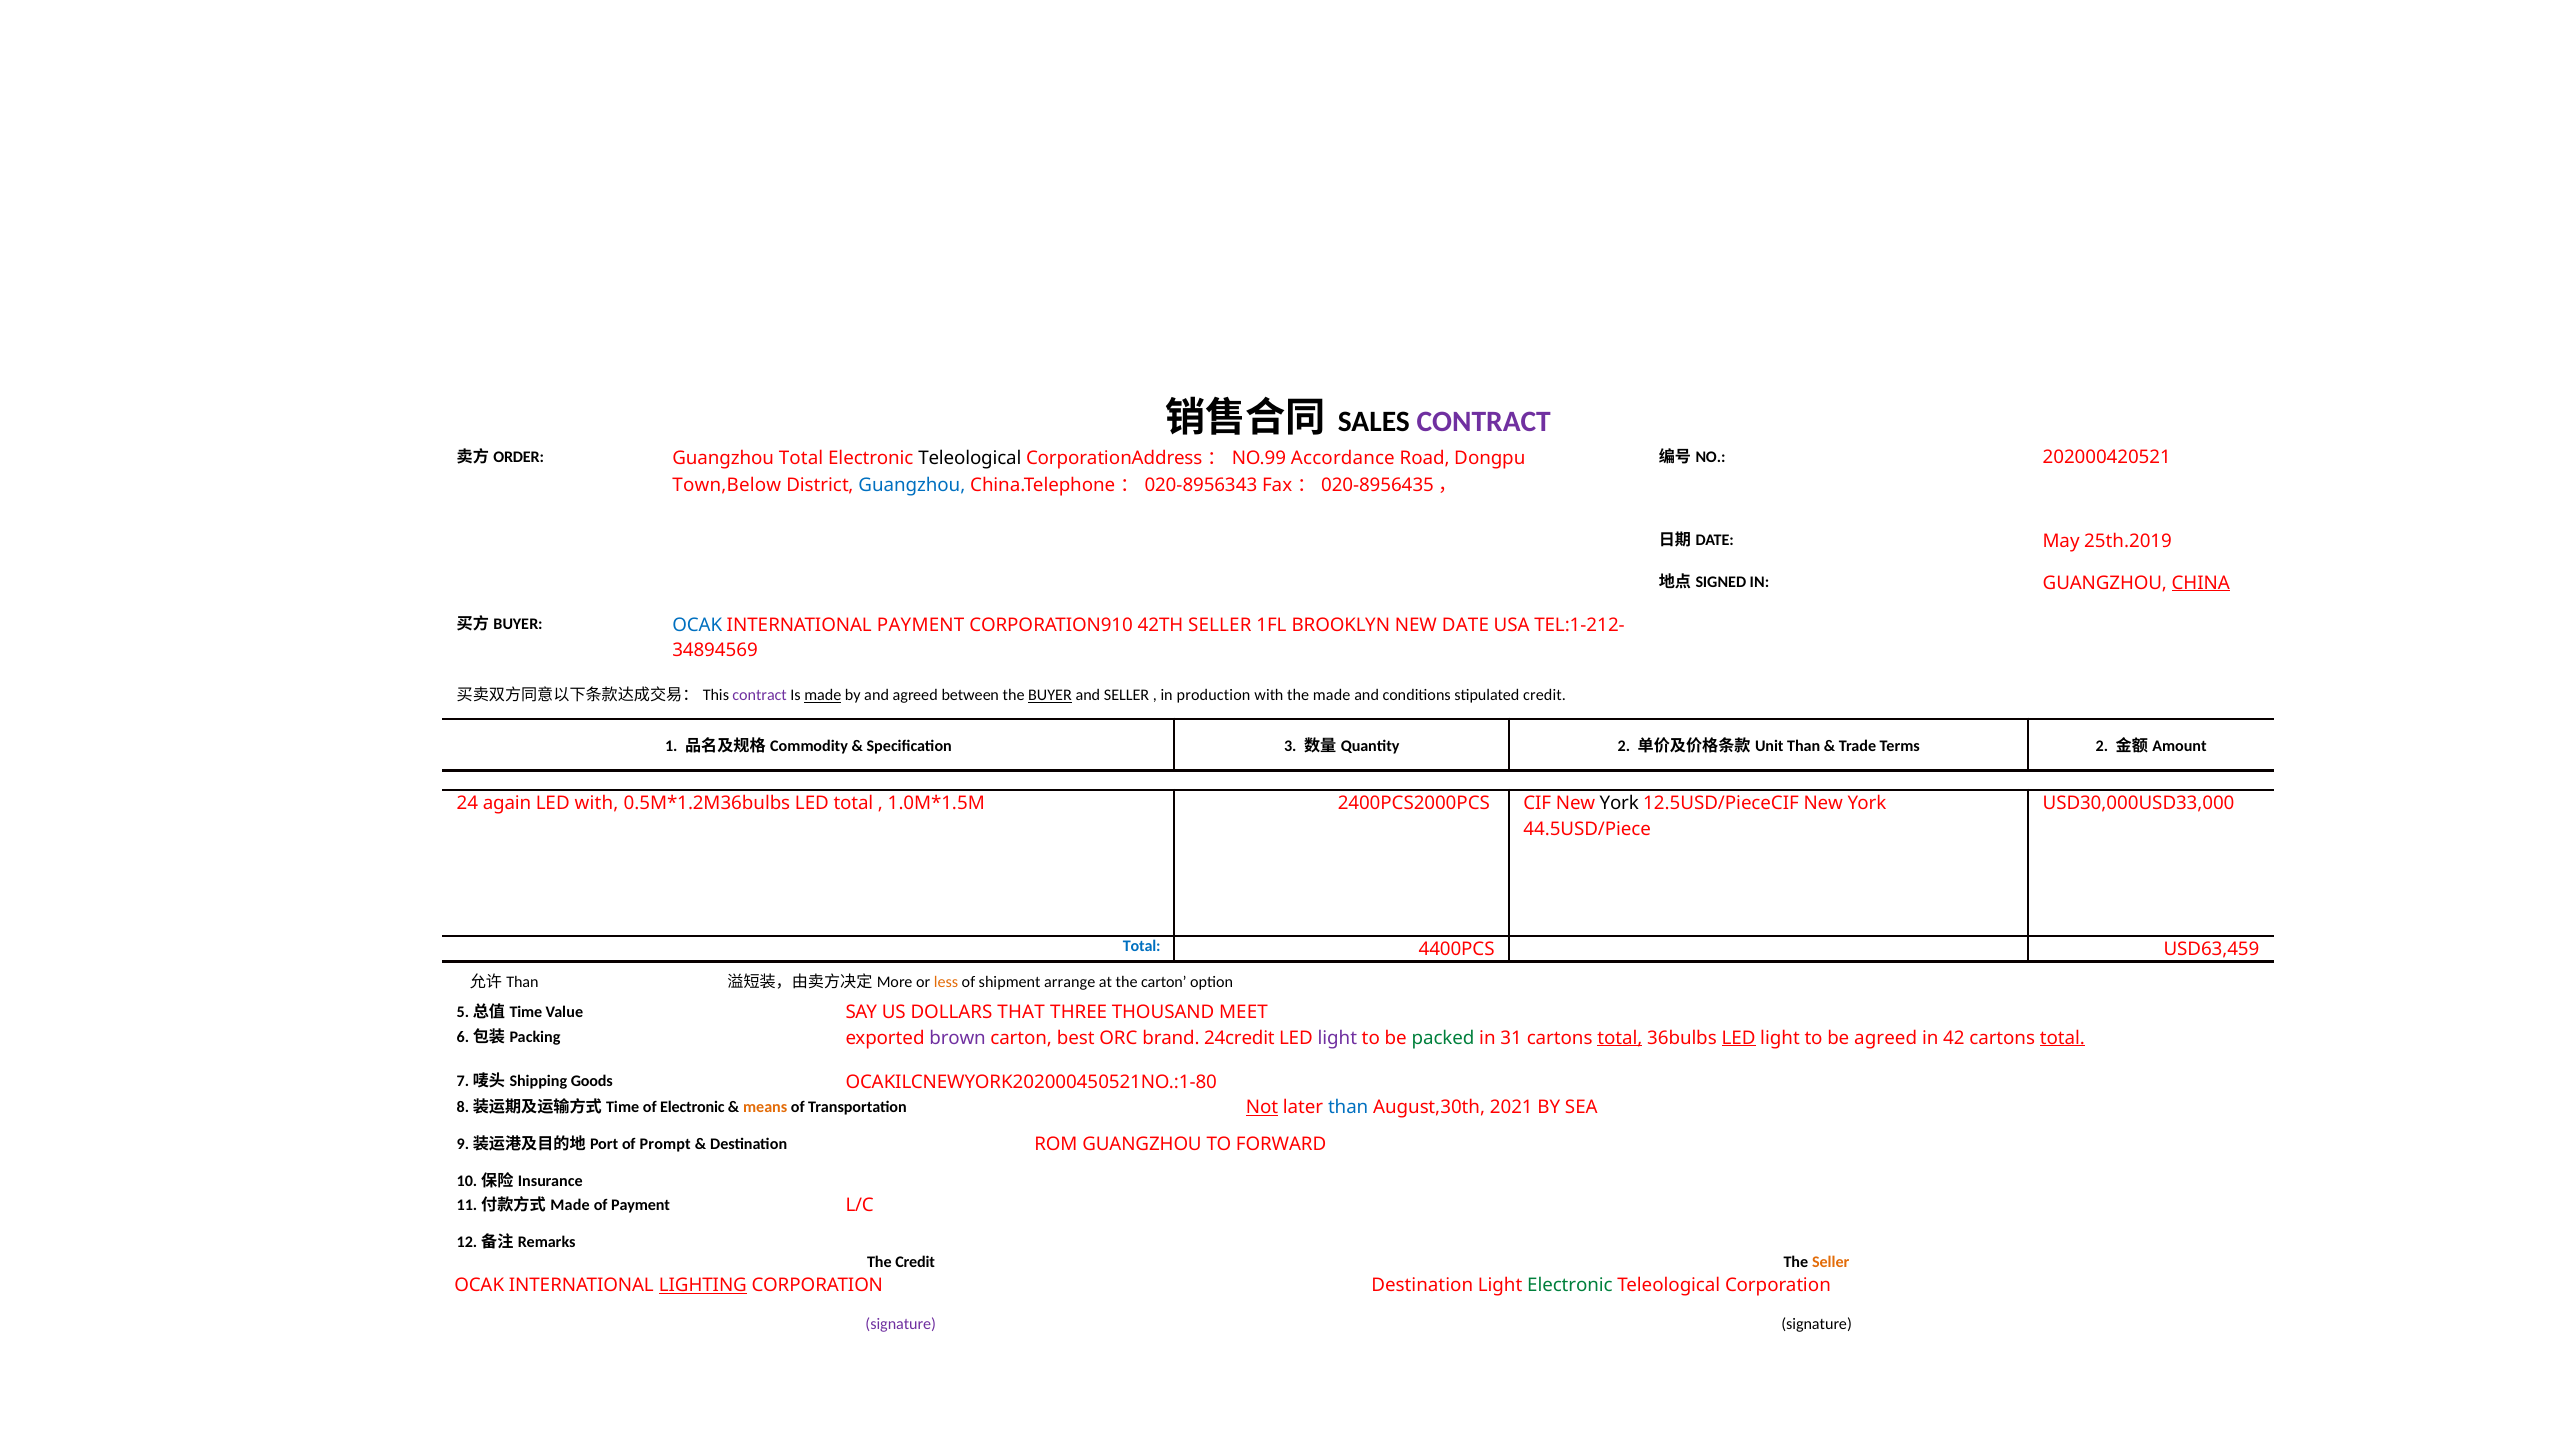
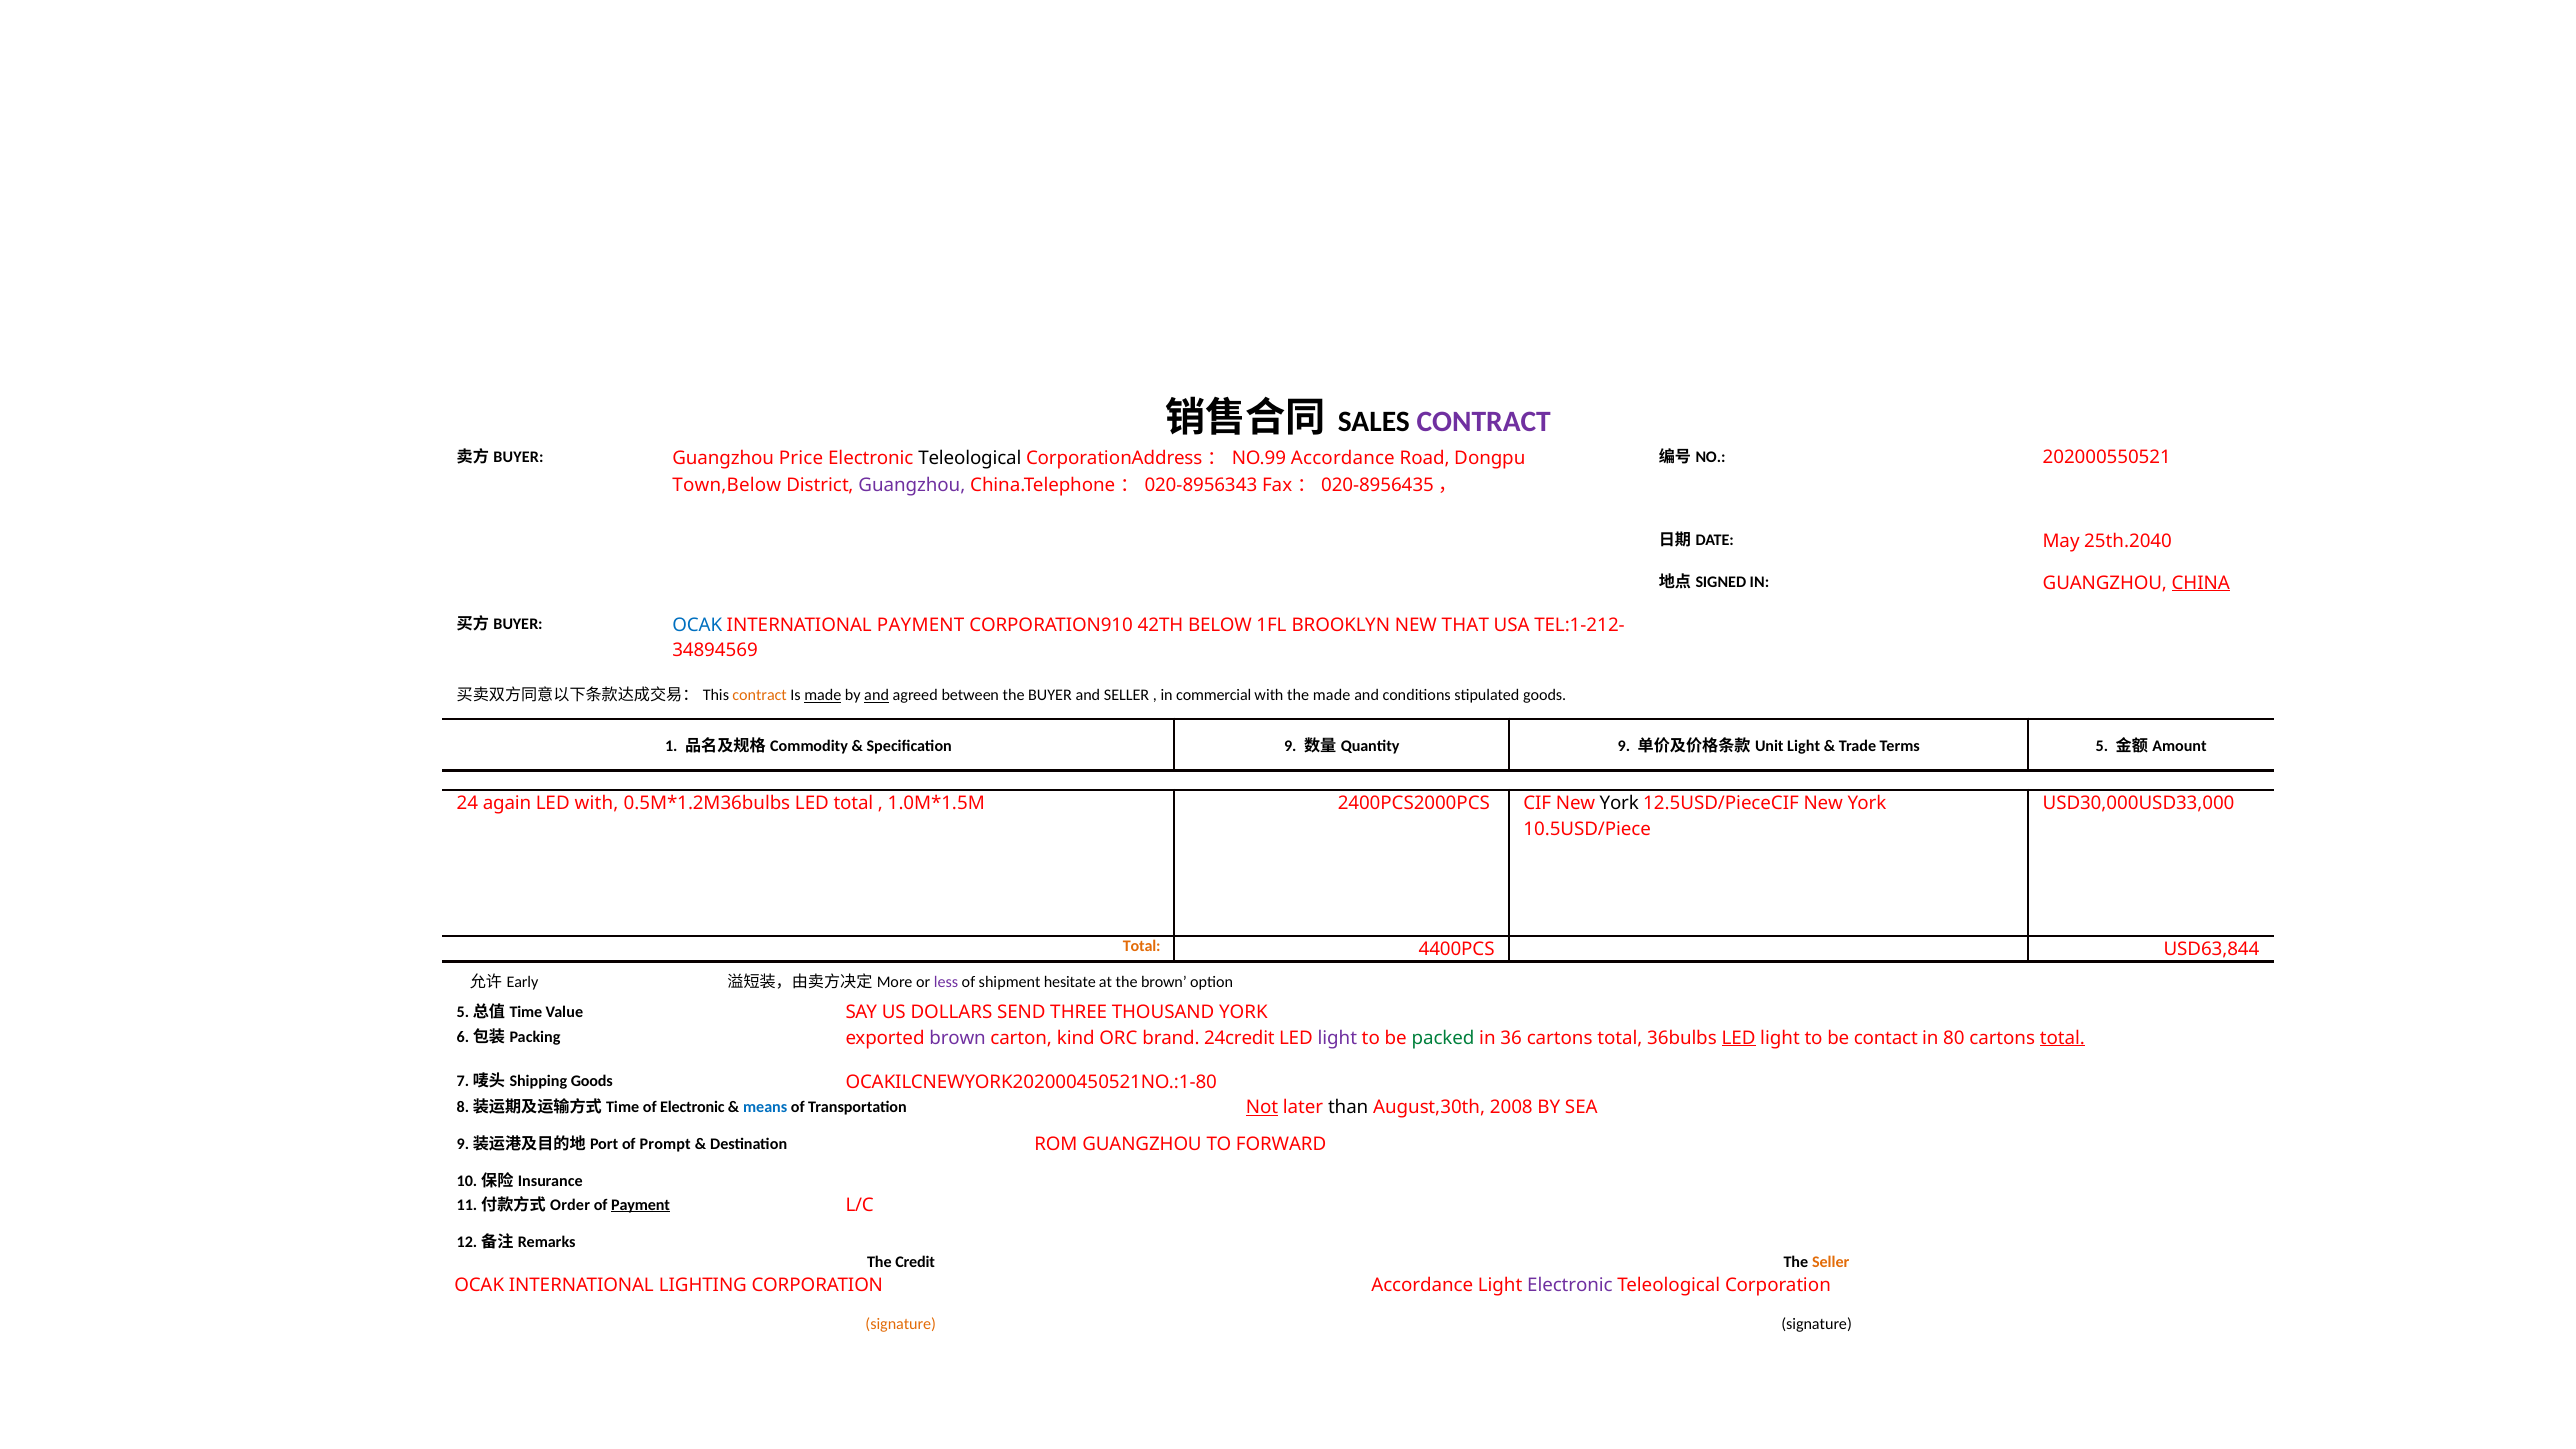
ORDER: ORDER -> BUYER (519, 457)
Guangzhou Total: Total -> Price (801, 459)
202000420521: 202000420521 -> 202000550521 (2107, 457)
Guangzhou colour: blue -> purple (912, 486)
25th.2019: 25th.2019 -> 25th.2040 (2128, 541)
42TH SELLER: SELLER -> BELOW (1220, 625)
NEW DATE: DATE -> THAT (1465, 625)
contract colour: purple -> orange (760, 695)
and underline: none -> present (877, 695)
BUYER underline: present -> none (1050, 695)
production: production -> commercial (1214, 695)
stipulated credit: credit -> goods (1545, 695)
Specification 3: 3 -> 9 (1290, 746)
2: 2 -> 9 (1624, 746)
Than: Than -> Light (1804, 746)
Terms 2: 2 -> 5 (2102, 746)
44.5USD/Piece: 44.5USD/Piece -> 10.5USD/Piece (1587, 829)
Total colour: blue -> orange (1142, 946)
USD63,459: USD63,459 -> USD63,844 (2211, 950)
Than: Than -> Early (522, 982)
less colour: orange -> purple (946, 982)
arrange: arrange -> hesitate (1070, 982)
the carton: carton -> brown (1164, 982)
THAT: THAT -> SEND (1021, 1012)
THOUSAND MEET: MEET -> YORK (1243, 1012)
best: best -> kind (1076, 1038)
31: 31 -> 36 (1511, 1038)
total underline: present -> none (1620, 1038)
be agreed: agreed -> contact (1886, 1038)
42: 42 -> 80 (1954, 1038)
means colour: orange -> blue (765, 1107)
than colour: blue -> black (1348, 1107)
2021: 2021 -> 2008 (1511, 1107)
Made: Made -> Order (570, 1205)
Payment underline: none -> present (641, 1205)
LIGHTING underline: present -> none (703, 1286)
CORPORATION Destination: Destination -> Accordance (1422, 1286)
Electronic colour: green -> purple (1570, 1286)
signature colour: purple -> orange (901, 1324)
